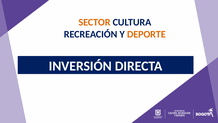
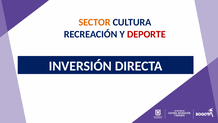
DEPORTE colour: orange -> red (146, 34)
